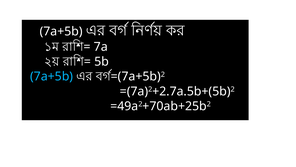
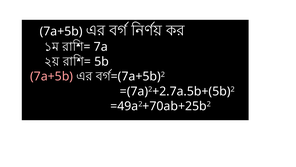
7a+5b colour: light blue -> pink (52, 76)
